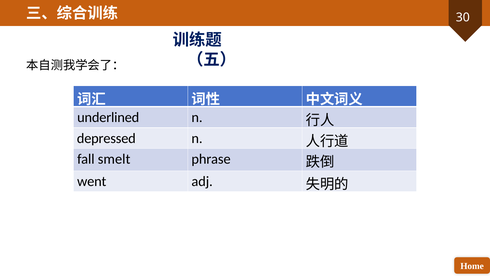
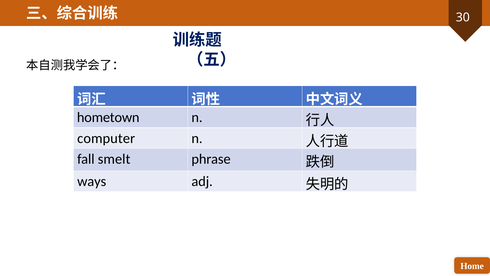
underlined: underlined -> hometown (108, 117)
depressed: depressed -> computer (106, 138)
went: went -> ways (92, 181)
